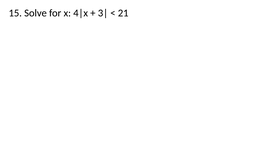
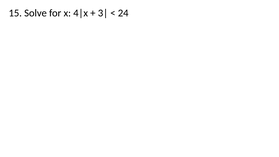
21: 21 -> 24 (123, 13)
